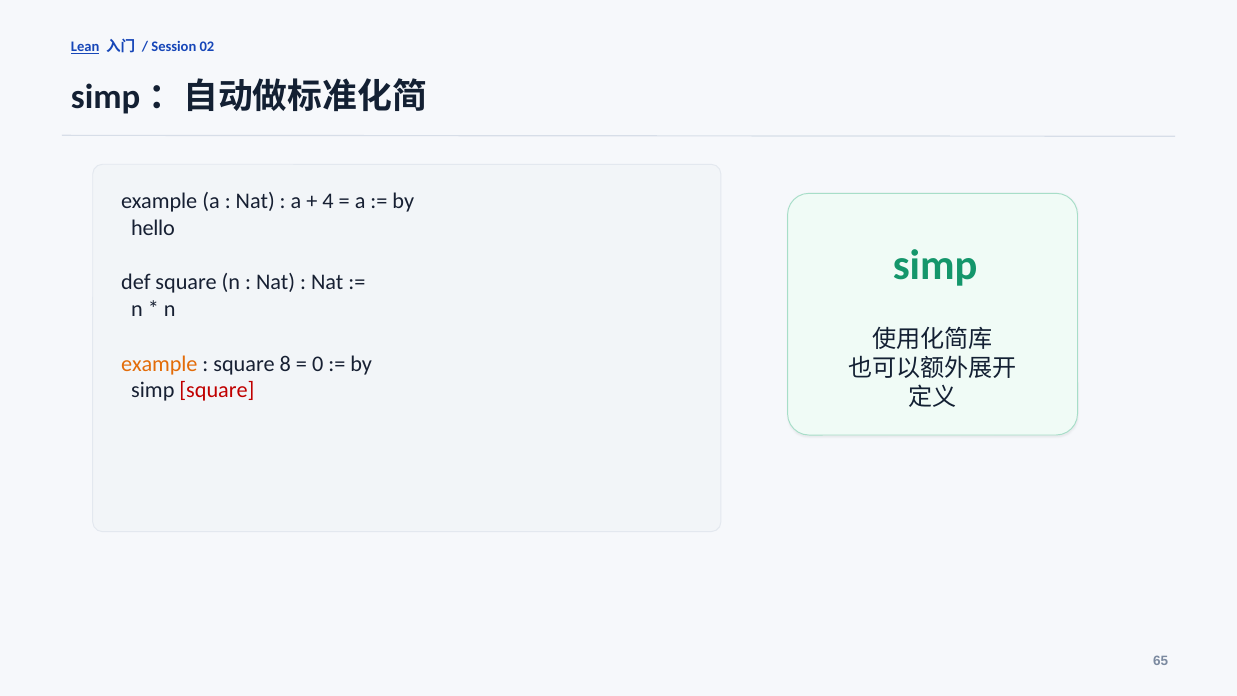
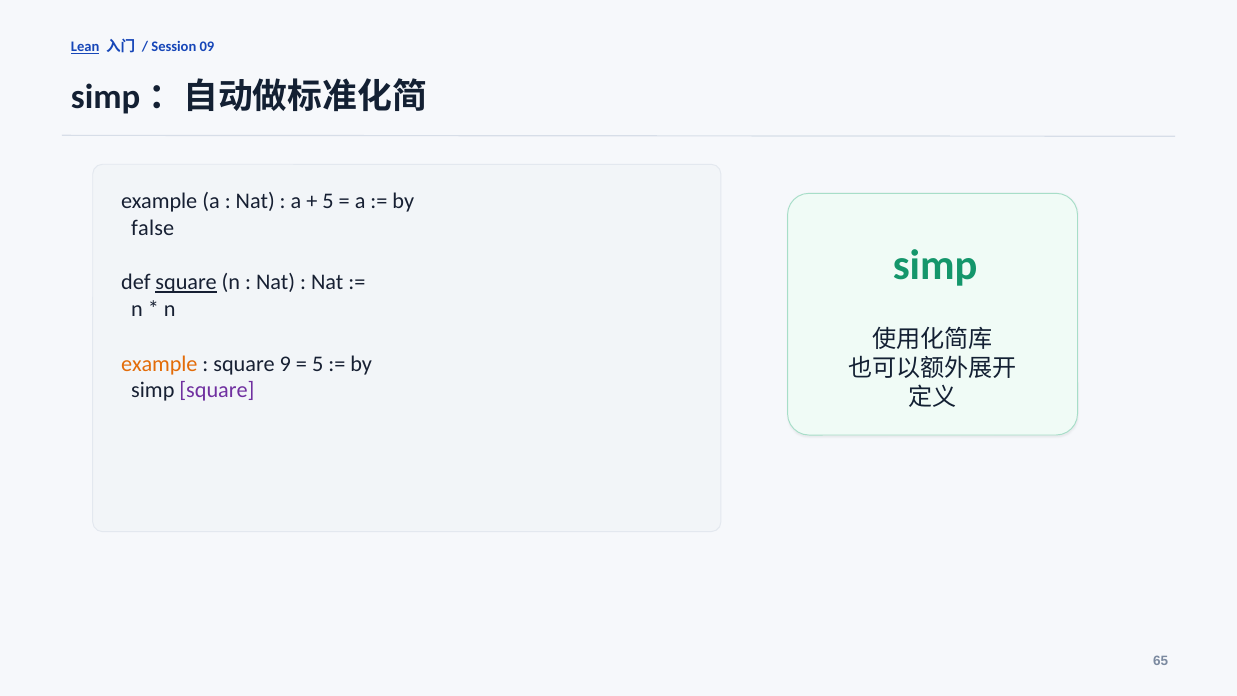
02: 02 -> 09 (207, 47)
4: 4 -> 5 (328, 201)
hello: hello -> false (153, 228)
square underline: none -> present (186, 282)
8: 8 -> 9 (285, 364)
0: 0 -> 5 (318, 364)
square colour: red -> purple (217, 390)
